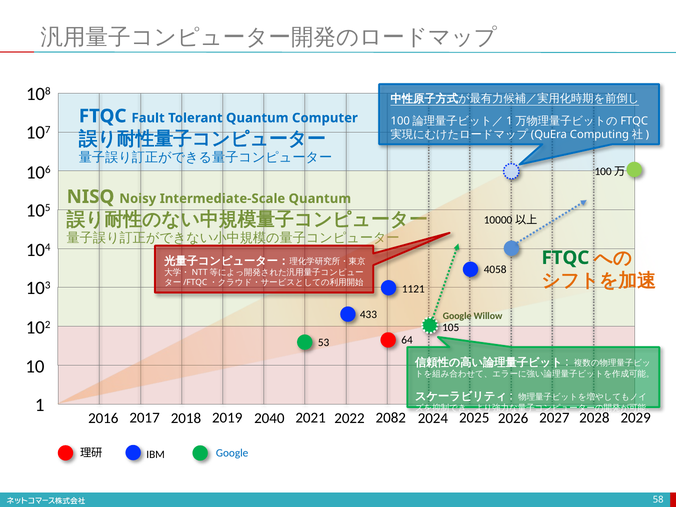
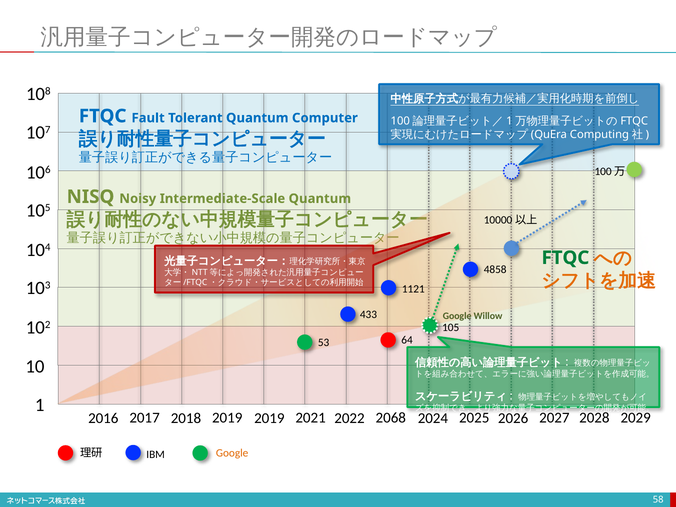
4058: 4058 -> 4858 (495, 270)
2019 2040: 2040 -> 2019 (269, 418)
2082: 2082 -> 2068 (391, 418)
Google colour: blue -> orange (232, 453)
